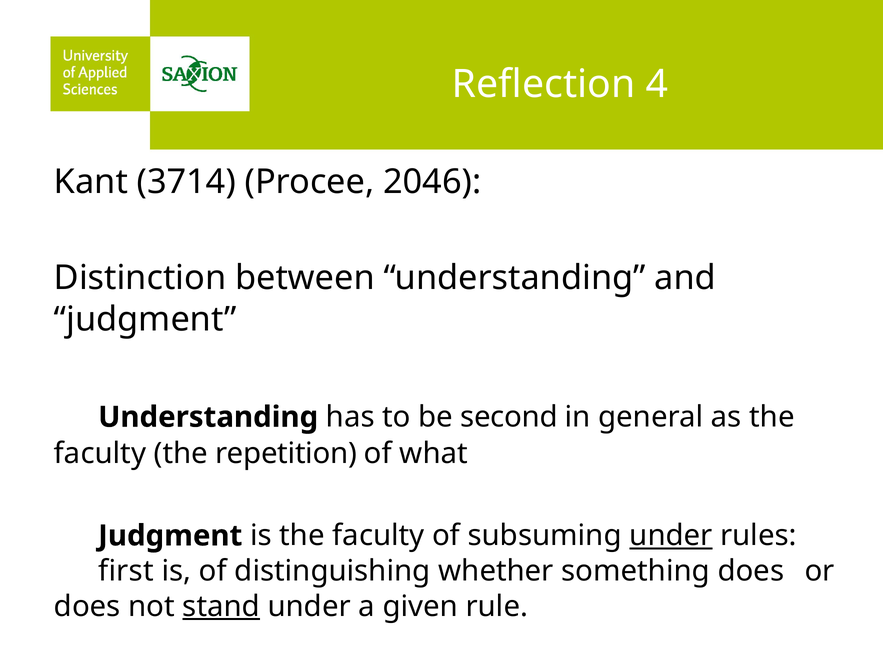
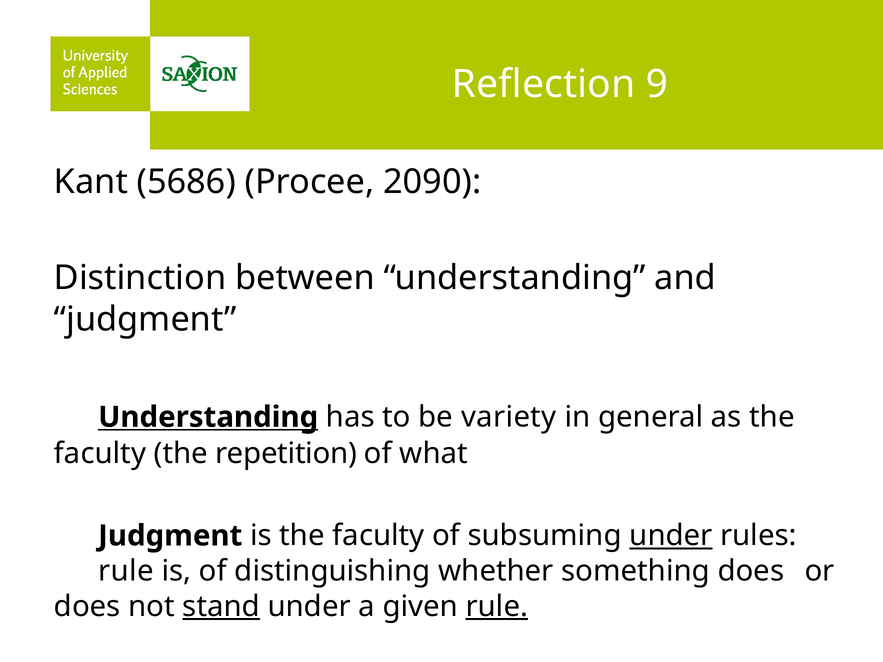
4: 4 -> 9 (657, 84)
3714: 3714 -> 5686 (186, 182)
2046: 2046 -> 2090 (432, 182)
Understanding underline: none -> present (208, 417)
second: second -> variety (509, 417)
first: first -> rule (126, 571)
rule underline: none -> present (497, 607)
